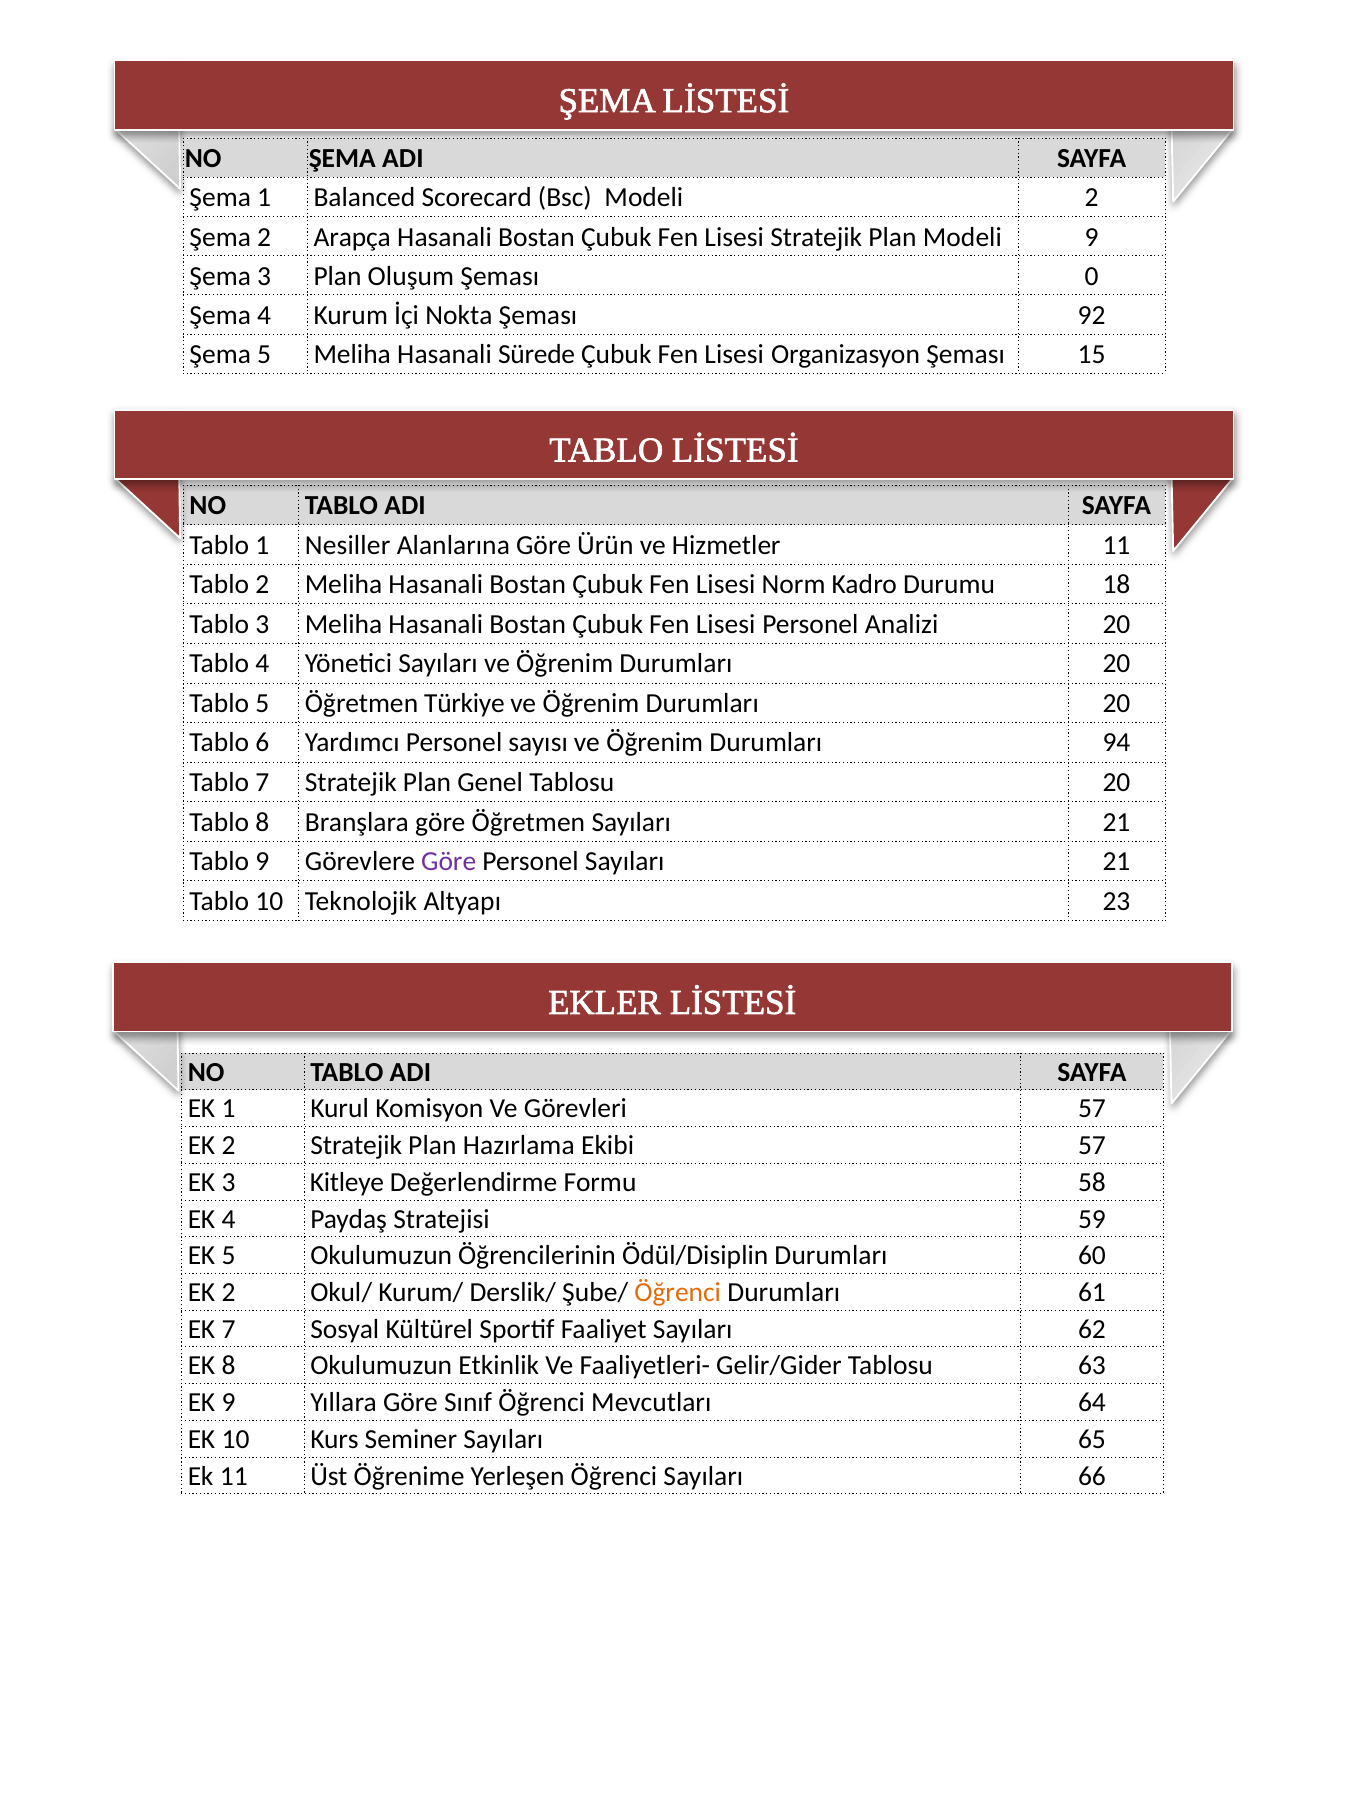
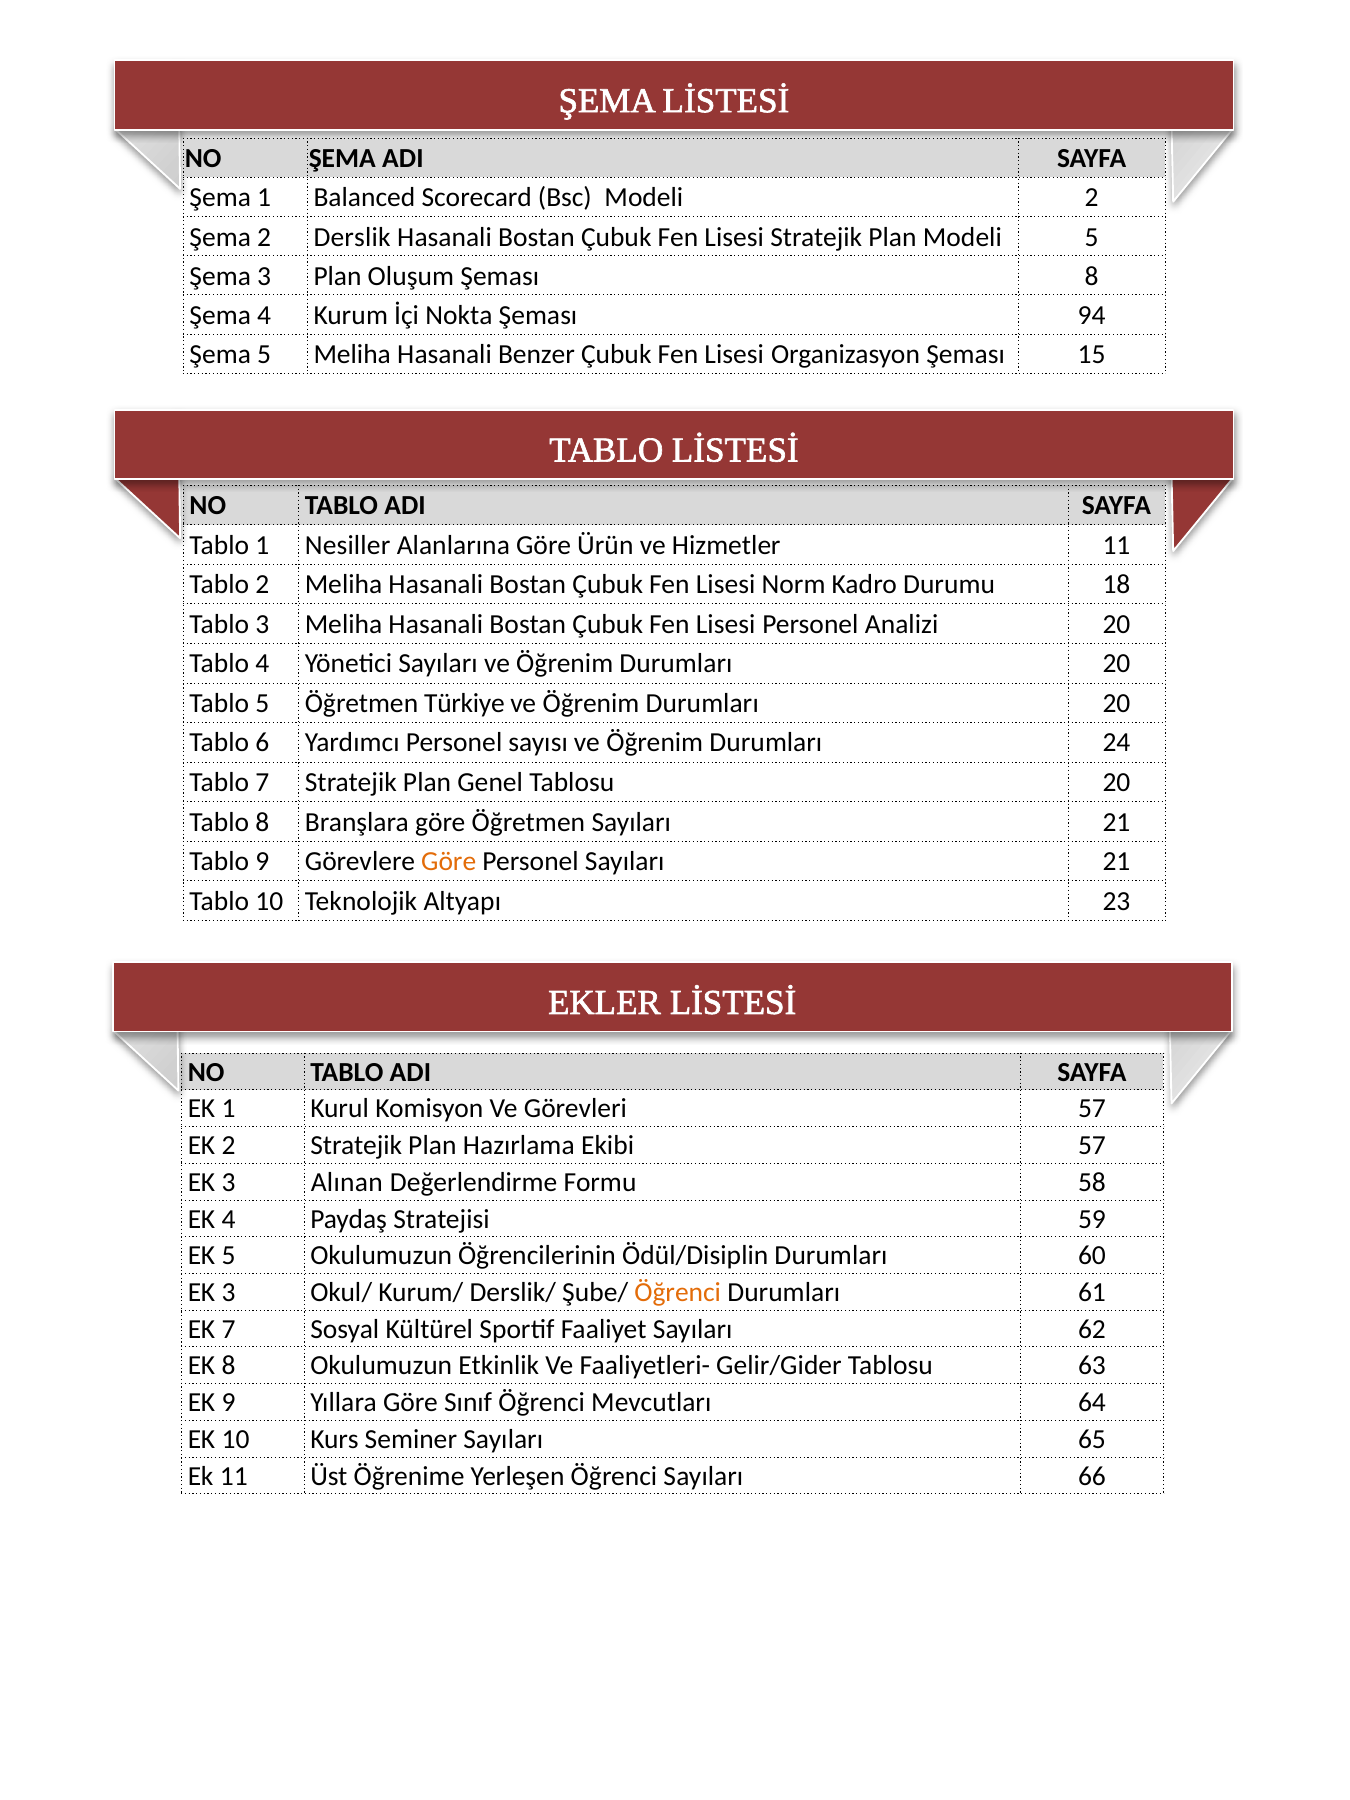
Arapça: Arapça -> Derslik (352, 237)
Modeli 9: 9 -> 5 (1092, 237)
Şeması 0: 0 -> 8 (1092, 276)
92: 92 -> 94 (1092, 315)
Sürede: Sürede -> Benzer (536, 355)
94: 94 -> 24 (1116, 743)
Göre colour: purple -> orange (449, 862)
Kitleye: Kitleye -> Alınan (347, 1182)
2: 2 -> 3 (229, 1292)
